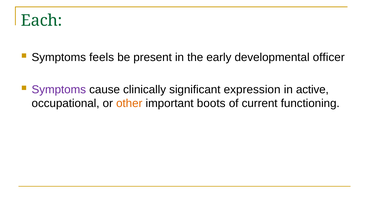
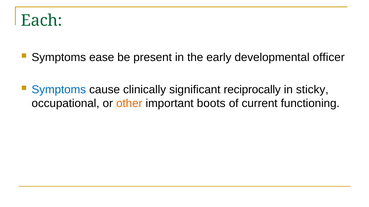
feels: feels -> ease (102, 58)
Symptoms colour: purple -> blue (59, 90)
expression: expression -> reciprocally (252, 90)
active: active -> sticky (312, 90)
